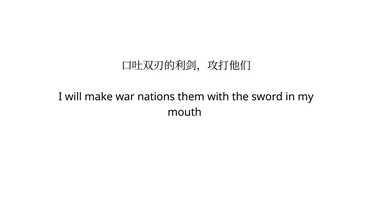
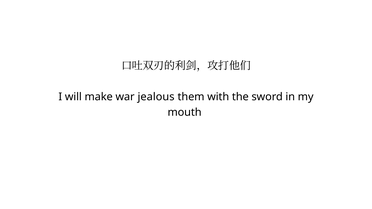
nations: nations -> jealous (156, 97)
